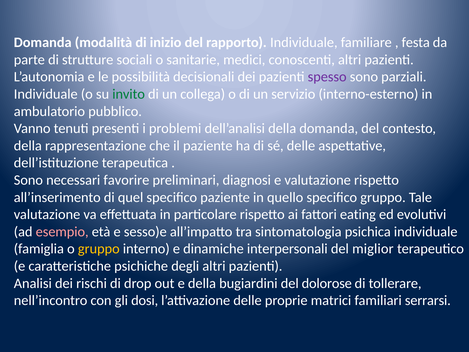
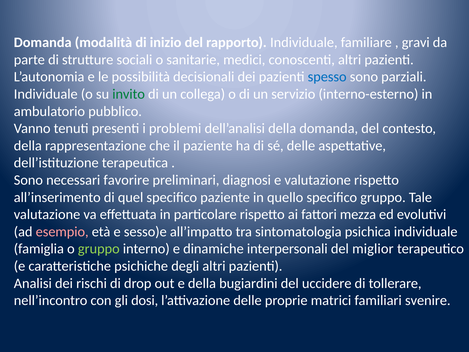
festa: festa -> gravi (416, 42)
spesso colour: purple -> blue (327, 77)
eating: eating -> mezza (358, 214)
gruppo colour: yellow -> light green (99, 249)
dolorose: dolorose -> uccidere (327, 283)
serrarsi: serrarsi -> svenire (428, 300)
